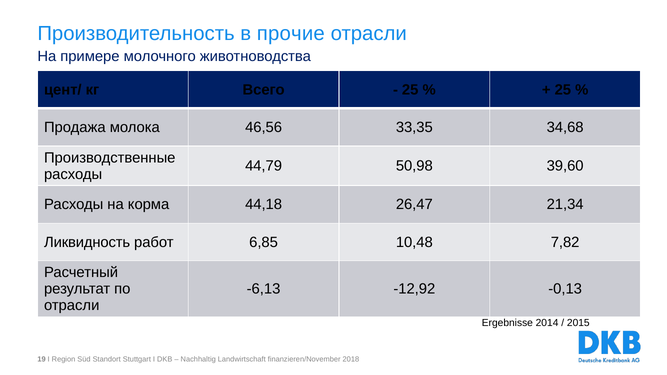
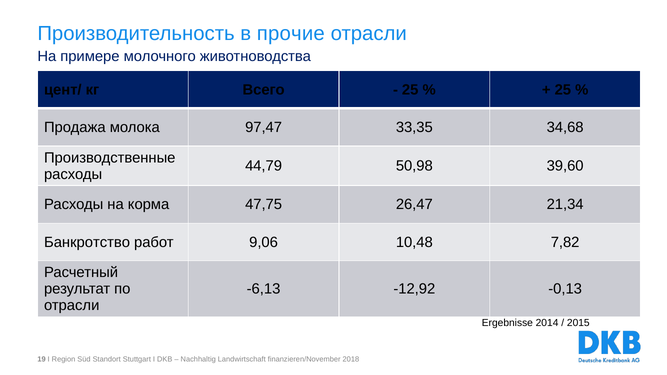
46,56: 46,56 -> 97,47 (264, 127)
44,18: 44,18 -> 47,75 (264, 205)
Ликвидность: Ликвидность -> Банкротство (87, 242)
6,85: 6,85 -> 9,06 (264, 242)
